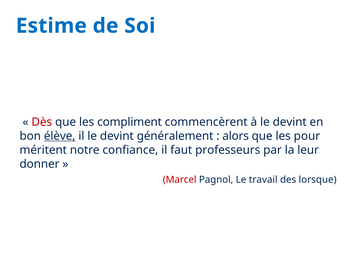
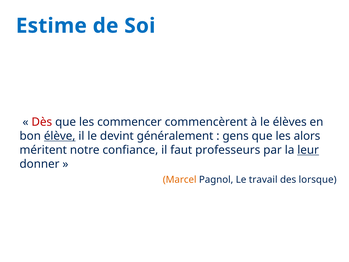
compliment: compliment -> commencer (130, 122)
à le devint: devint -> élèves (290, 122)
alors: alors -> gens (236, 136)
pour: pour -> alors (307, 136)
leur underline: none -> present (308, 150)
Marcel colour: red -> orange (180, 179)
